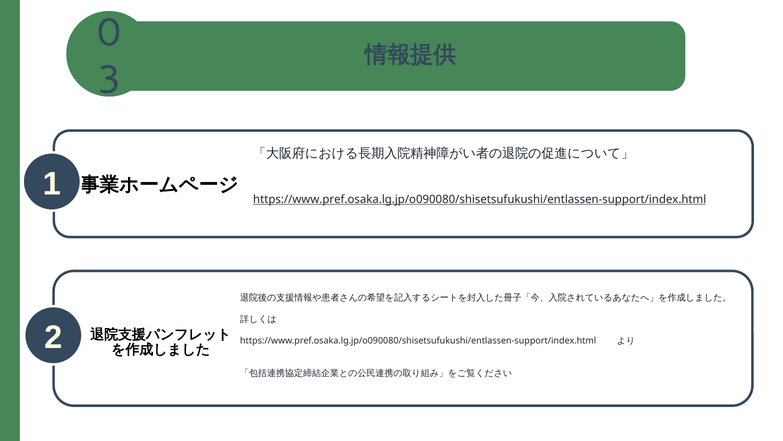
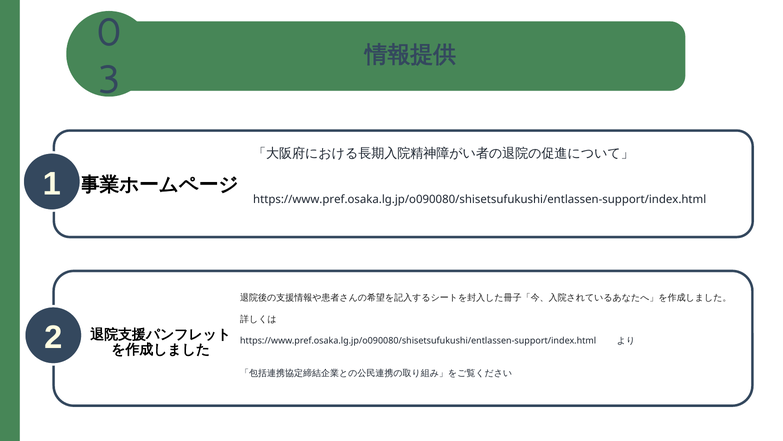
https://www.pref.osaka.lg.jp/o090080/shisetsufukushi/entlassen-support/index.html underline: present -> none (480, 199)
